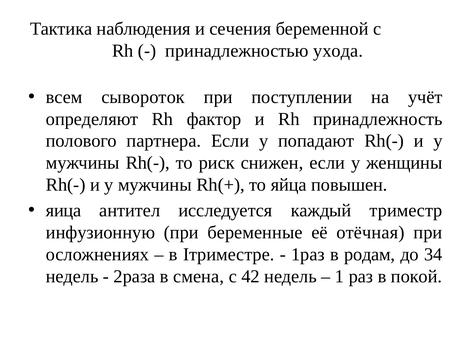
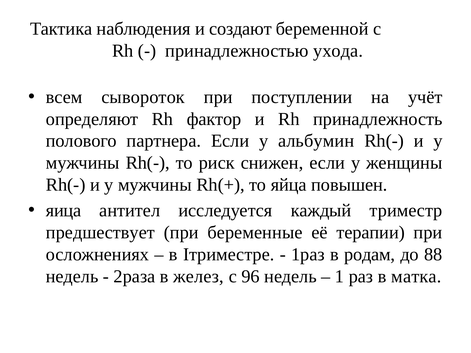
сечения: сечения -> создают (240, 29)
попадают: попадают -> альбумин (316, 141)
инфузионную: инфузионную -> предшествует (100, 233)
отёчная: отёчная -> терапии (371, 233)
34: 34 -> 88 (433, 255)
смена: смена -> желез (199, 277)
42: 42 -> 96 (251, 277)
покой: покой -> матка (416, 277)
